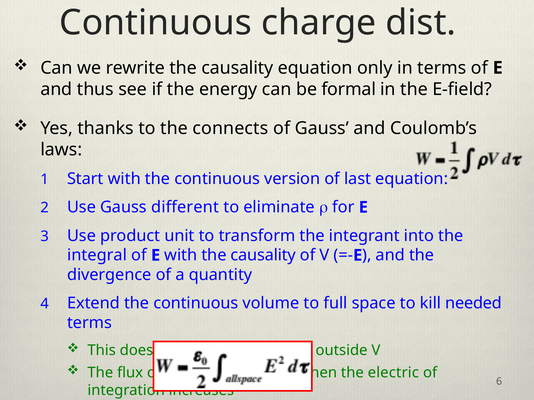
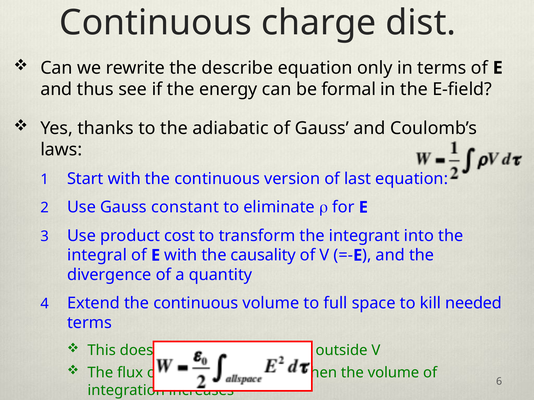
rewrite the causality: causality -> describe (237, 68)
connects: connects -> adiabatic (231, 128)
different: different -> constant (185, 208)
unit: unit -> cost (180, 236)
the electric: electric -> volume (393, 373)
